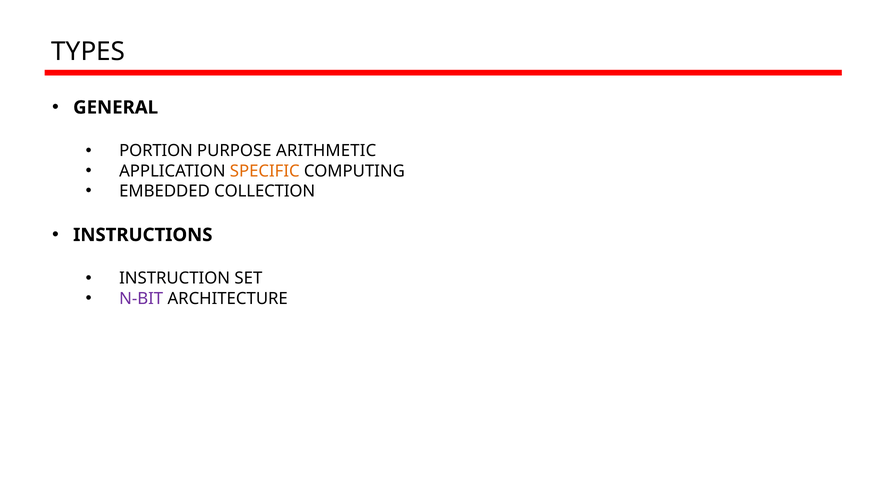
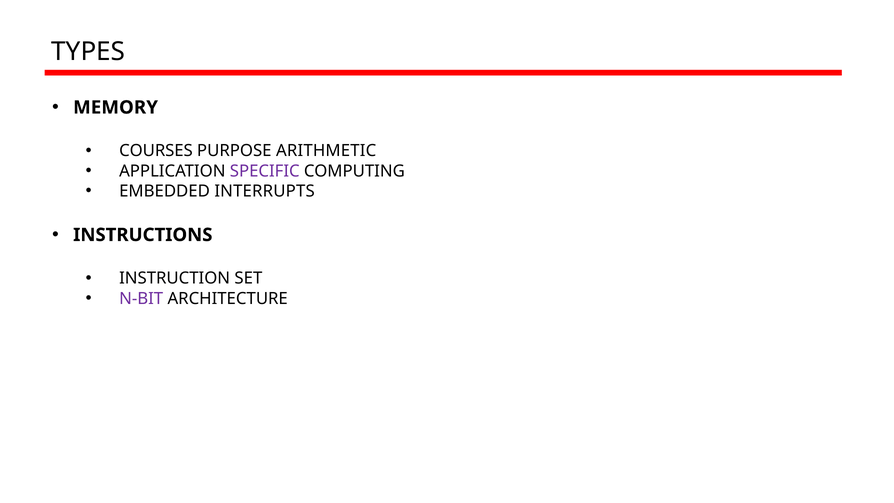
GENERAL: GENERAL -> MEMORY (116, 107)
PORTION: PORTION -> COURSES (156, 151)
SPECIFIC colour: orange -> purple (265, 171)
COLLECTION: COLLECTION -> INTERRUPTS (265, 191)
